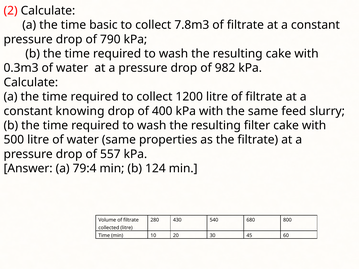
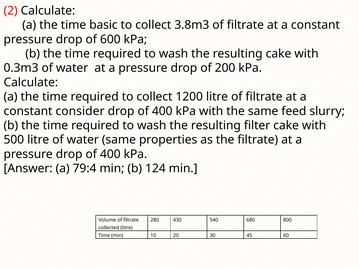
7.8m3: 7.8m3 -> 3.8m3 (192, 25)
790: 790 -> 600 (110, 39)
982: 982 -> 200 (225, 68)
knowing: knowing -> consider (80, 111)
pressure drop of 557: 557 -> 400 (110, 154)
